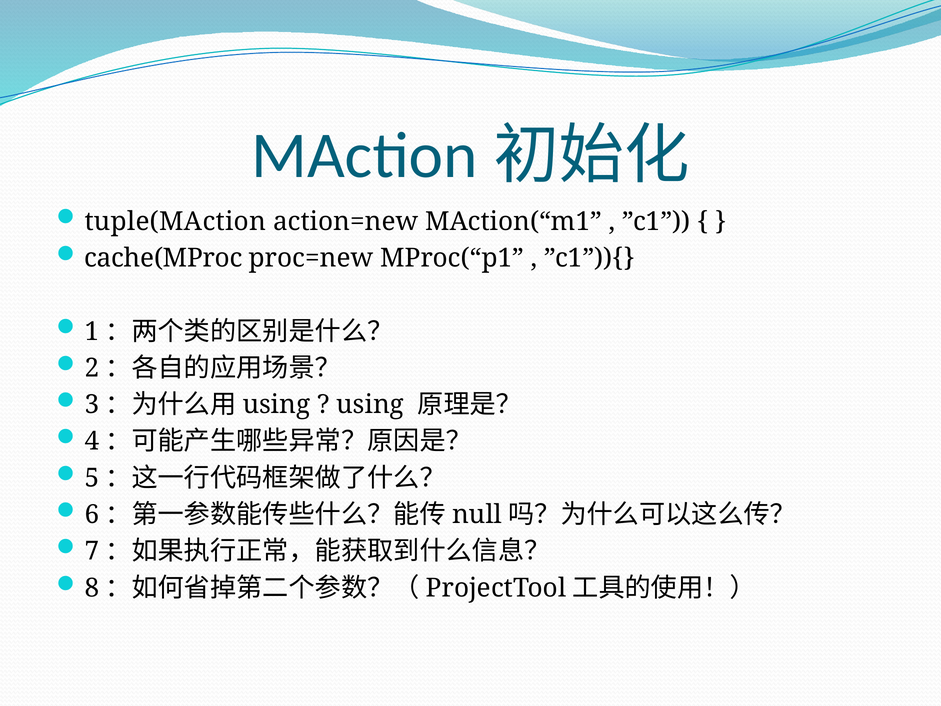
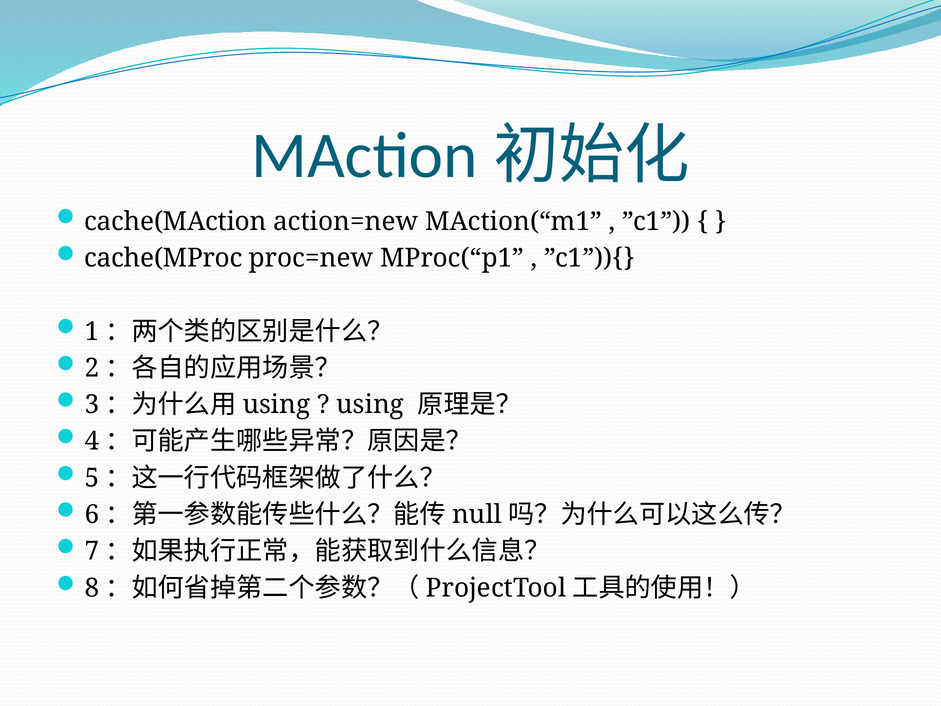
tuple(MAction: tuple(MAction -> cache(MAction (175, 221)
